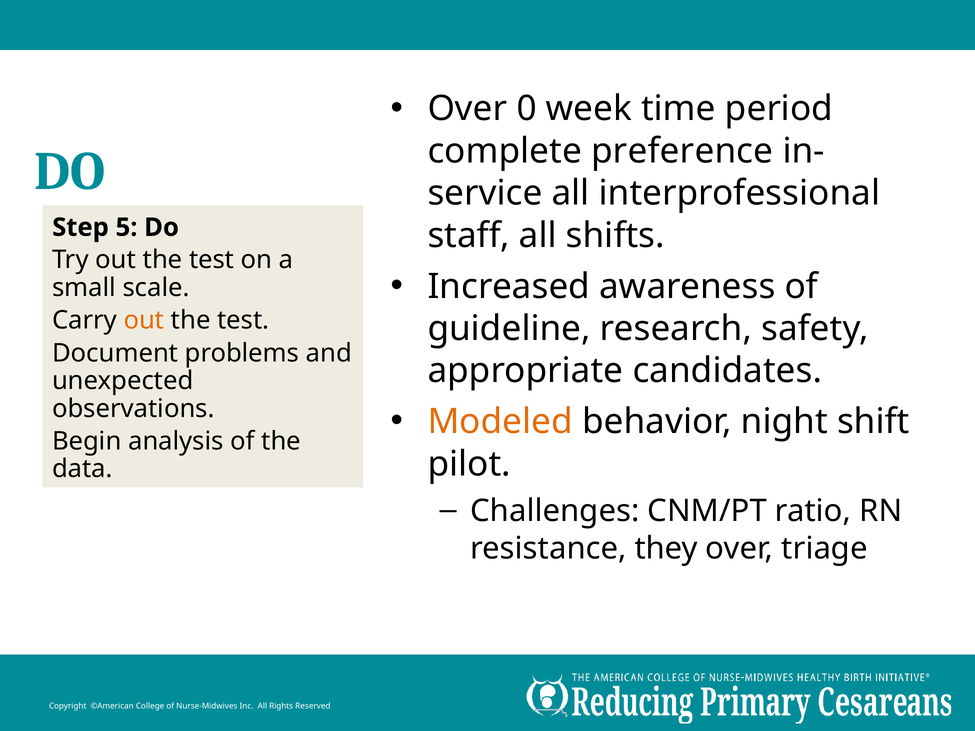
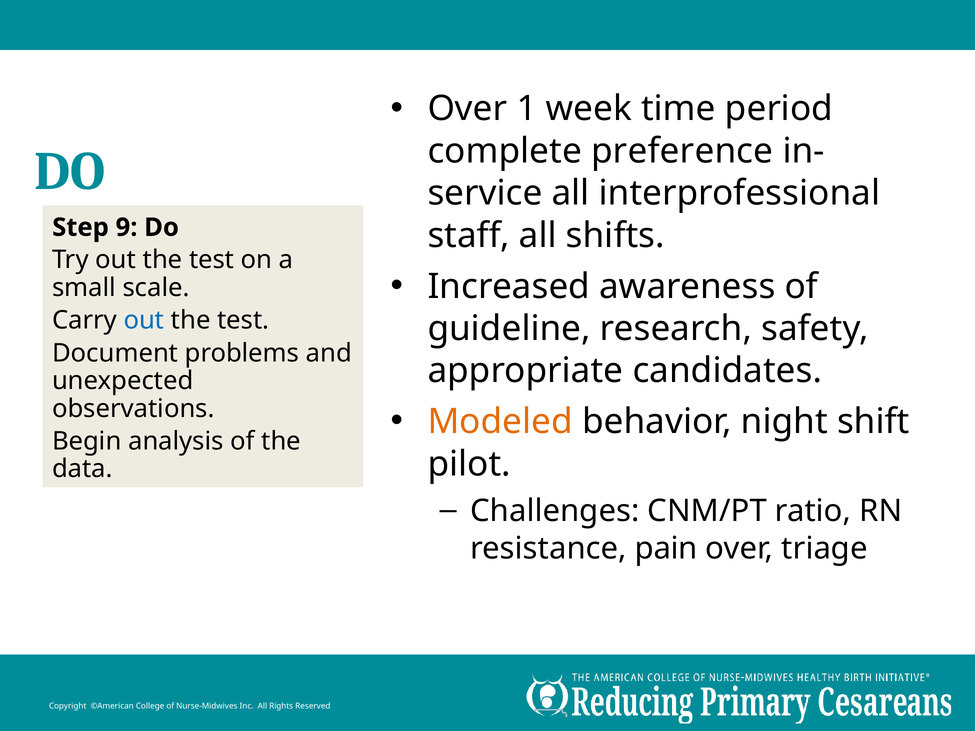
0: 0 -> 1 (527, 109)
5: 5 -> 9 (127, 227)
out colour: orange -> blue (144, 321)
they: they -> pain (666, 549)
